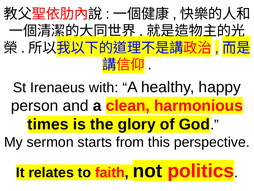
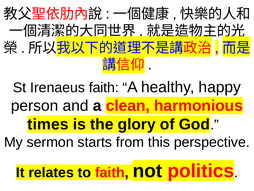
Irenaeus with: with -> faith (104, 87)
